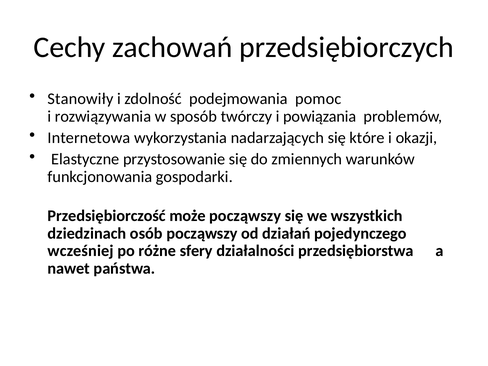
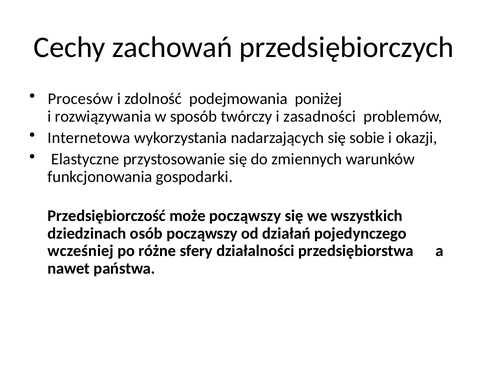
Stanowiły: Stanowiły -> Procesów (80, 99)
pomoc: pomoc -> poniżej (318, 99)
powiązania: powiązania -> zasadności (320, 116)
które: które -> sobie (367, 138)
